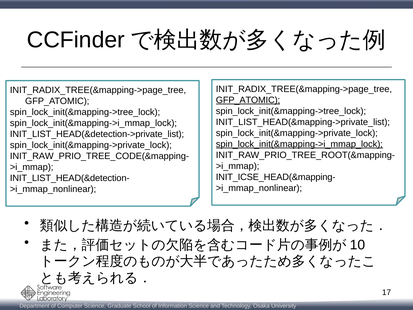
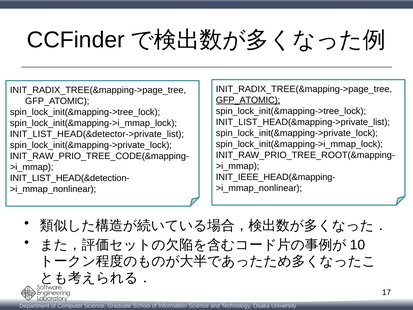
INIT_LIST_HEAD(&detection->private_list: INIT_LIST_HEAD(&detection->private_list -> INIT_LIST_HEAD(&detector->private_list (97, 134)
spin_lock_init(&mapping->i_mmap_lock underline: present -> none (299, 144)
INIT_ICSE_HEAD(&mapping-: INIT_ICSE_HEAD(&mapping- -> INIT_IEEE_HEAD(&mapping- (276, 177)
